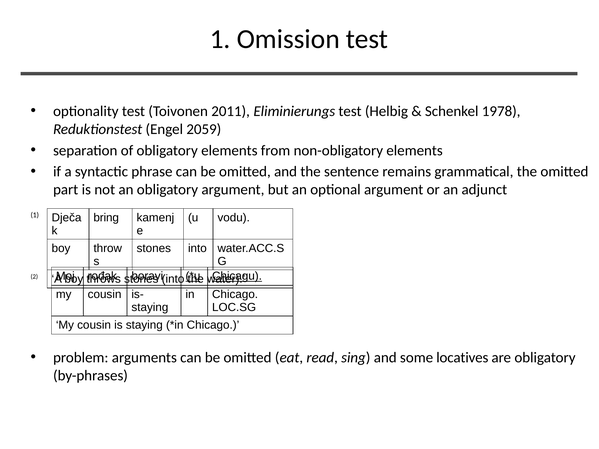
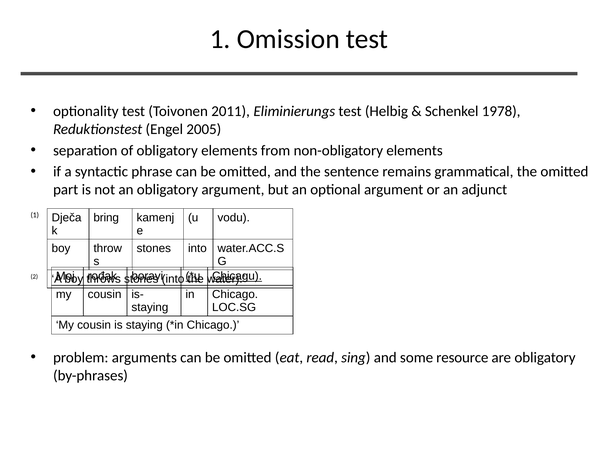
2059: 2059 -> 2005 (204, 129)
locatives: locatives -> resource (462, 358)
